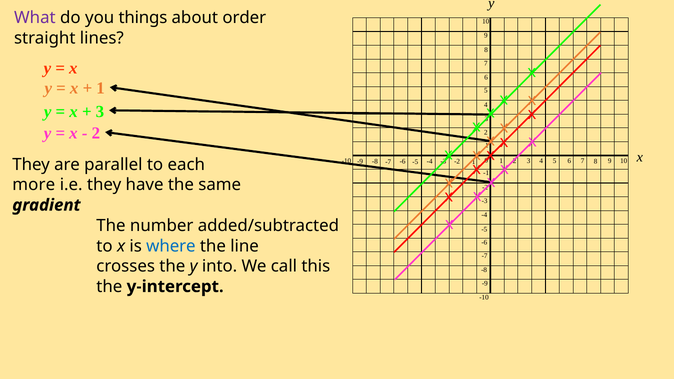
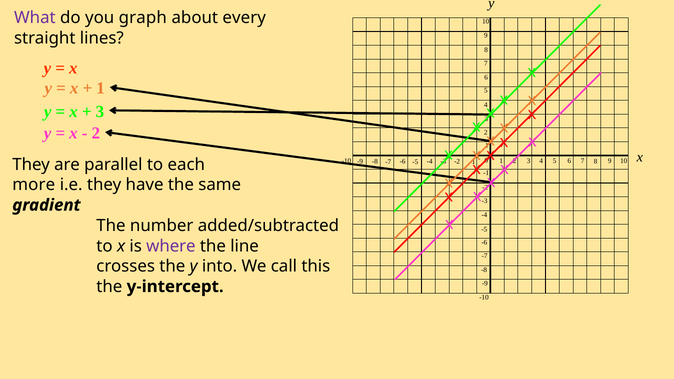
things: things -> graph (143, 18)
order: order -> every (244, 18)
where colour: blue -> purple (171, 246)
